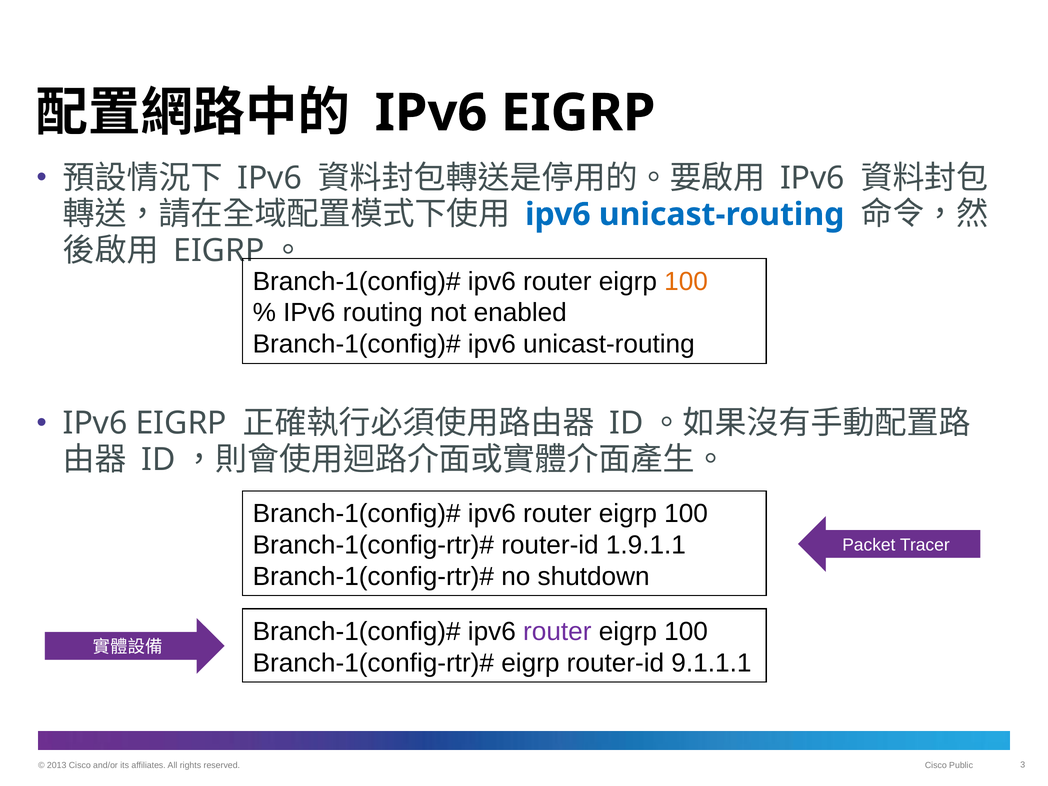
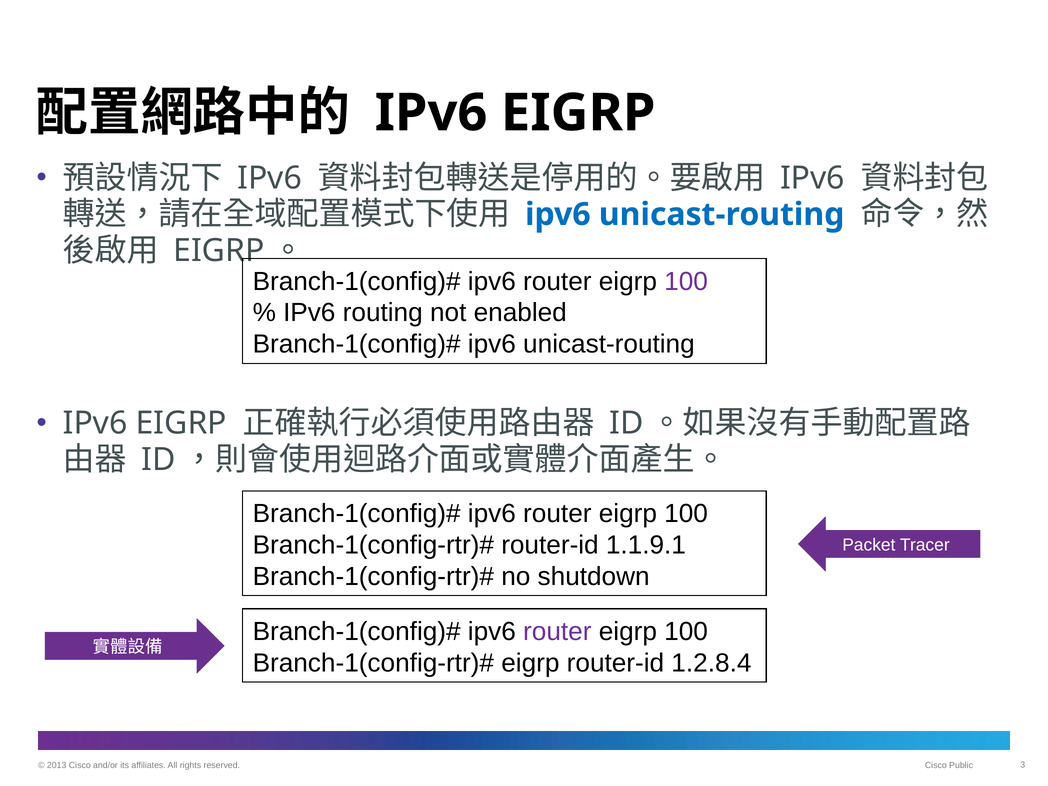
100 colour: orange -> purple (686, 281)
1.9.1.1: 1.9.1.1 -> 1.1.9.1 (646, 545)
9.1.1.1: 9.1.1.1 -> 1.2.8.4 (711, 663)
